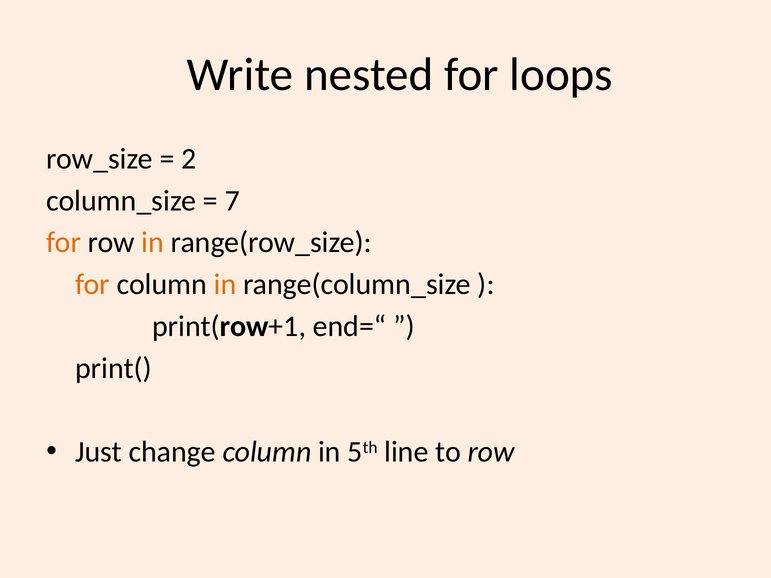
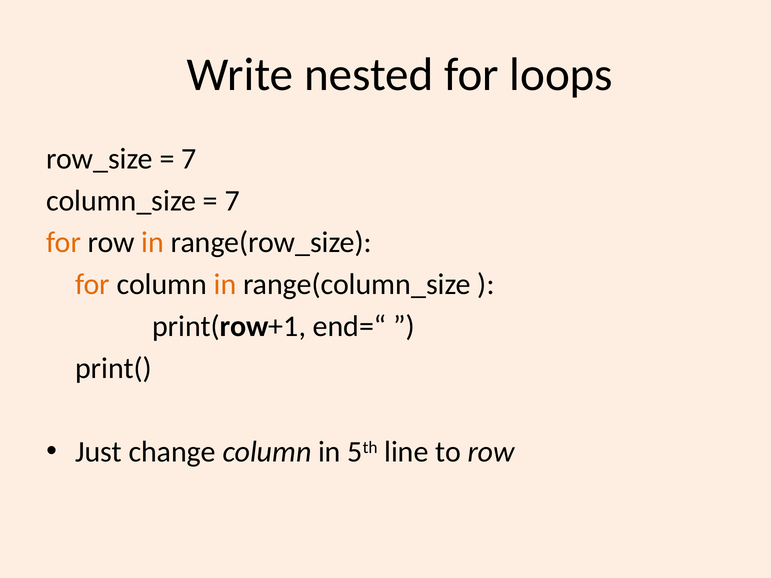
2: 2 -> 7 (189, 159)
